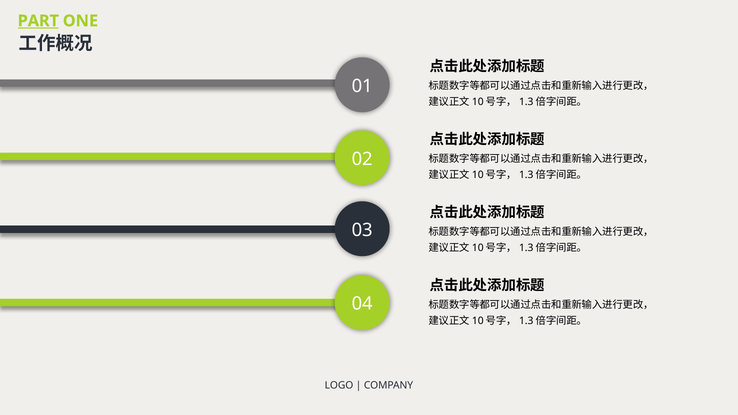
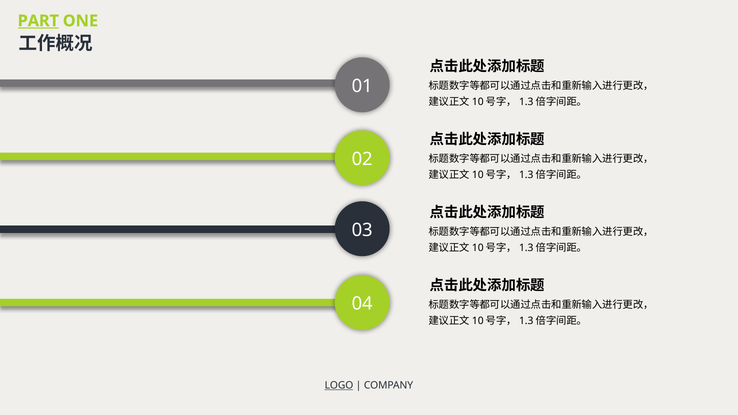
LOGO underline: none -> present (339, 386)
